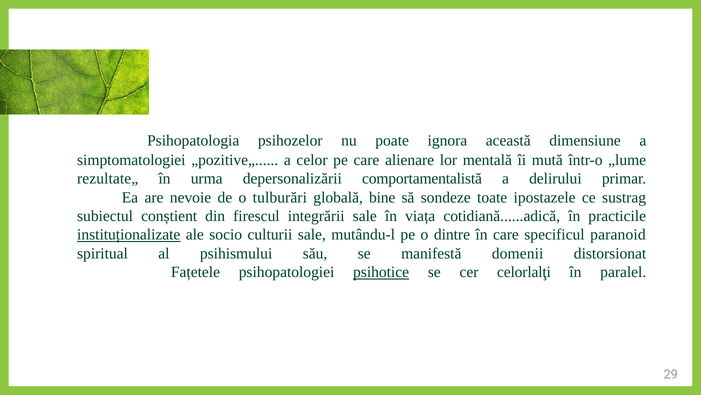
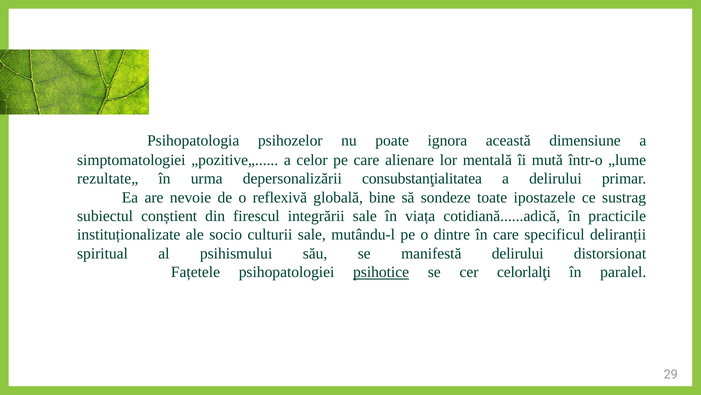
comportamentalistă: comportamentalistă -> consubstanţialitatea (422, 178)
tulburări: tulburări -> reflexivă (280, 197)
instituționalizate underline: present -> none (129, 234)
paranoid: paranoid -> deliranții (618, 234)
manifestă domenii: domenii -> delirului (518, 253)
